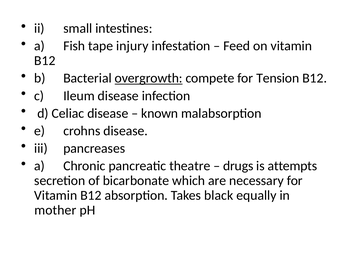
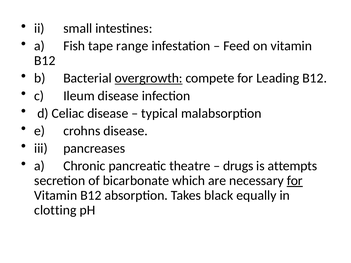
injury: injury -> range (132, 46)
Tension: Tension -> Leading (278, 78)
known: known -> typical (160, 113)
for underline: none -> present (295, 181)
mother: mother -> clotting (55, 210)
